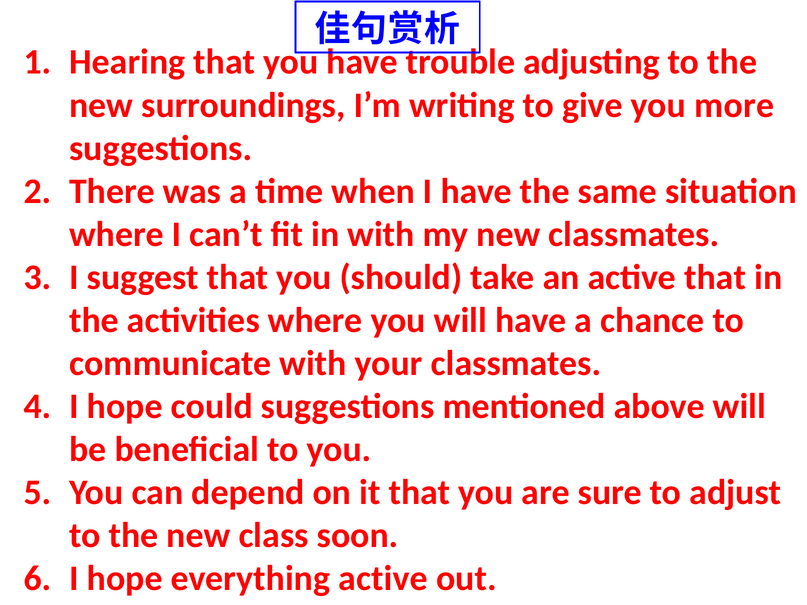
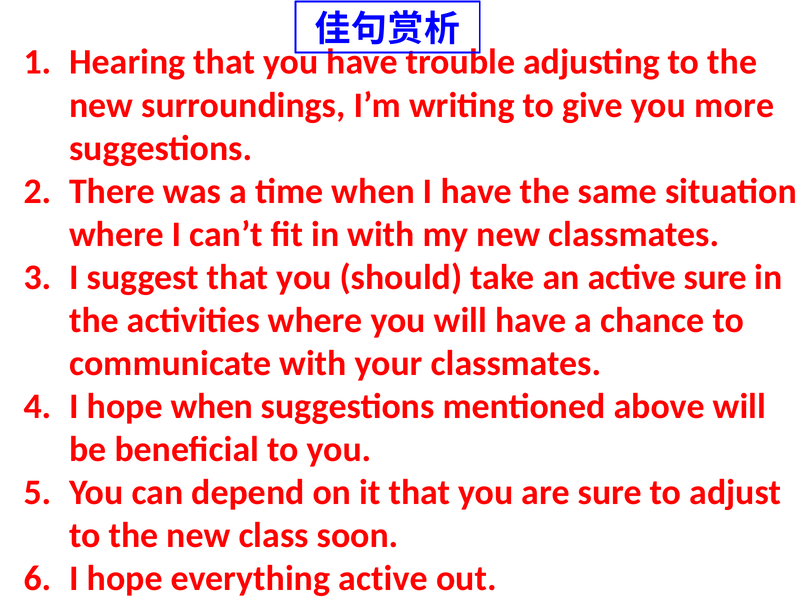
active that: that -> sure (715, 277)
hope could: could -> when (212, 407)
